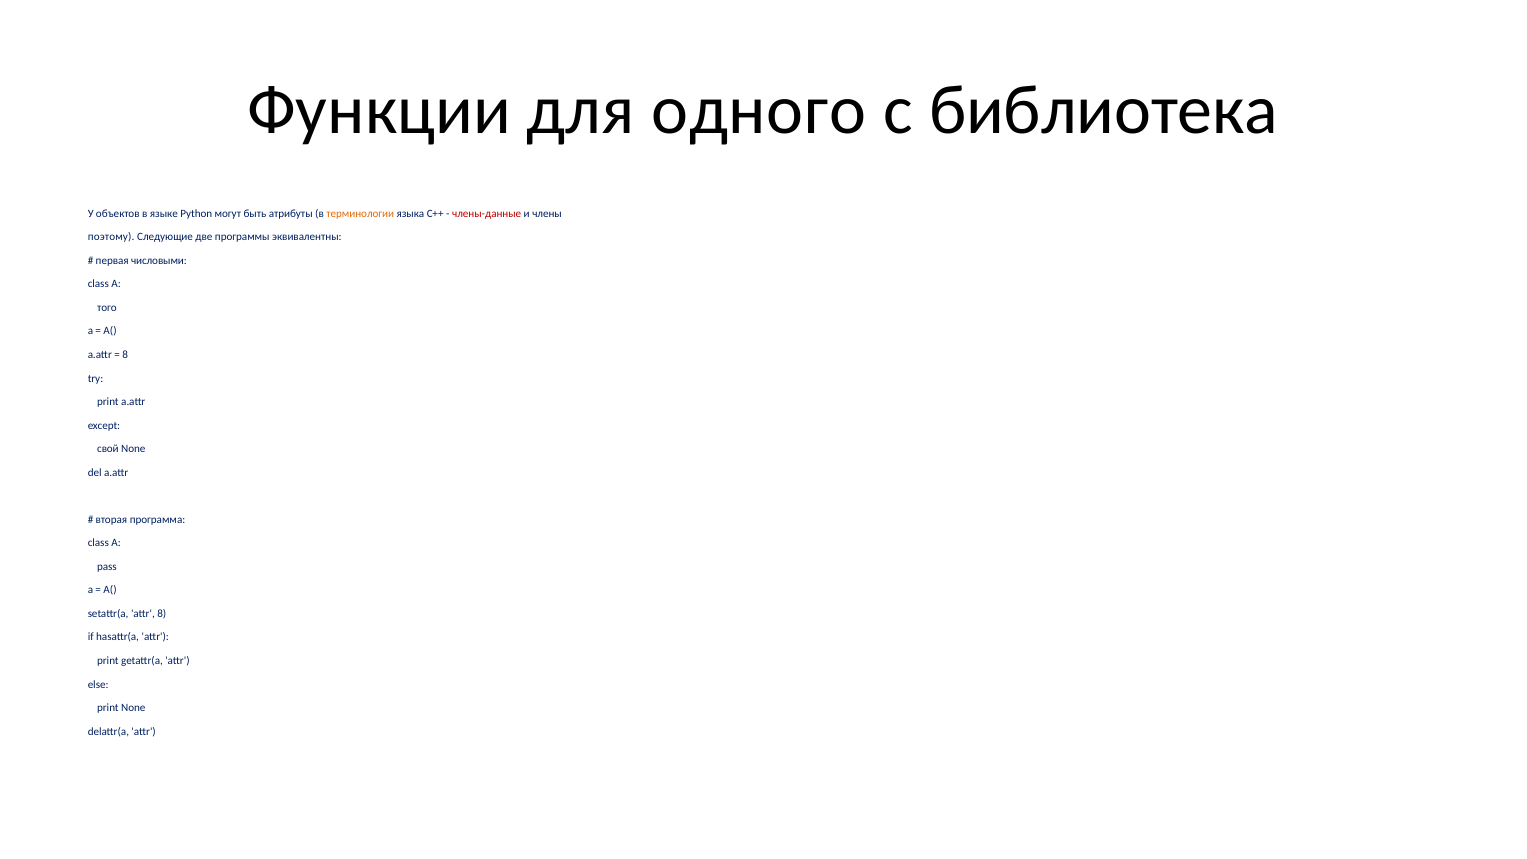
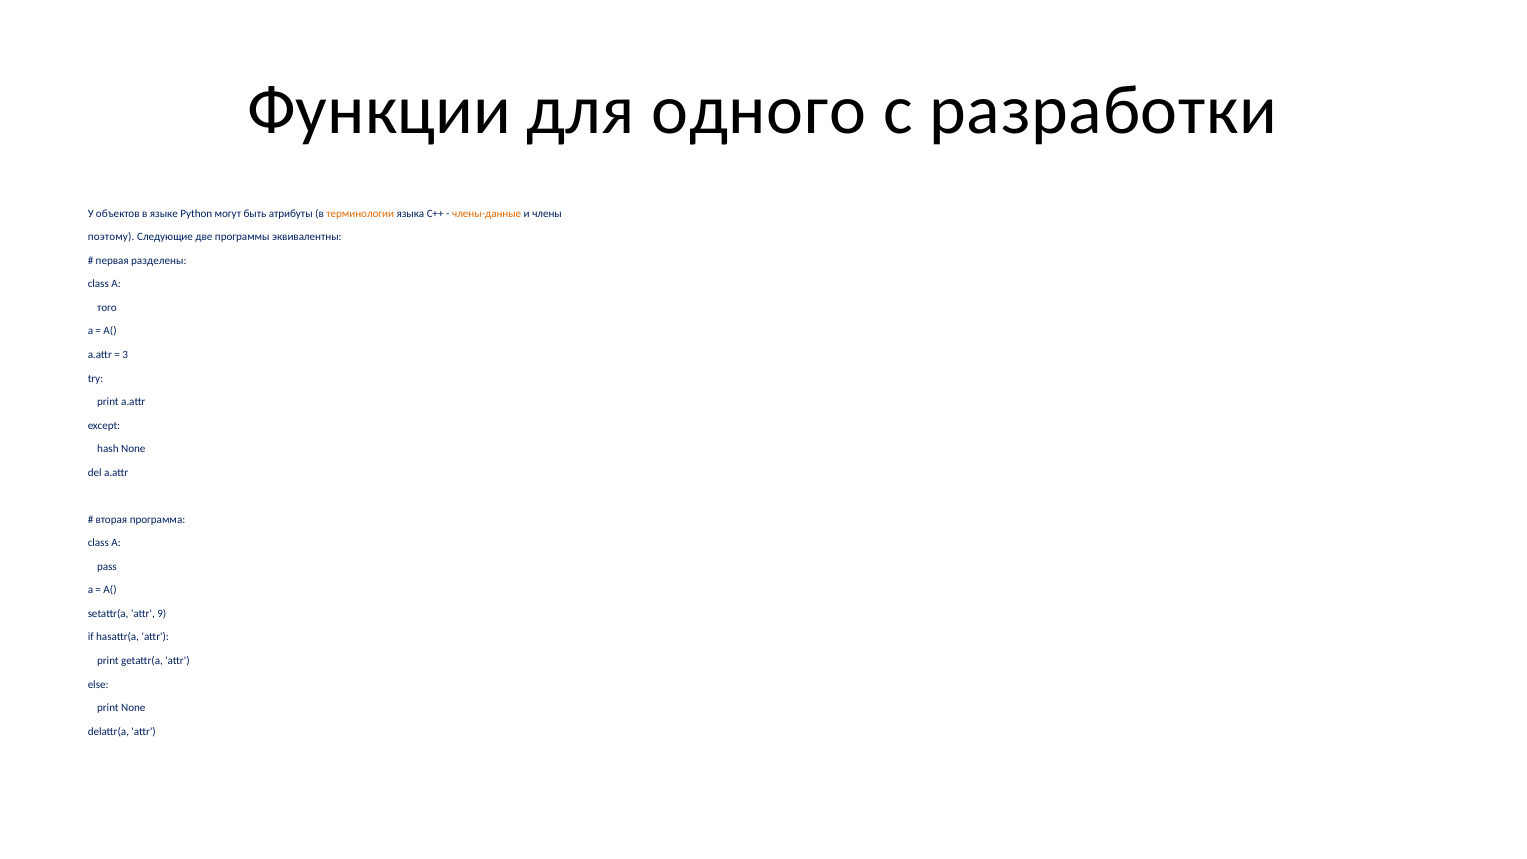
библиотека: библиотека -> разработки (1103, 111)
члены-данные colour: red -> orange (487, 214)
числовыми: числовыми -> разделены (159, 261)
8: 8 -> 3 (125, 355)
свой: свой -> hash (108, 449)
attr 8: 8 -> 9 (162, 614)
